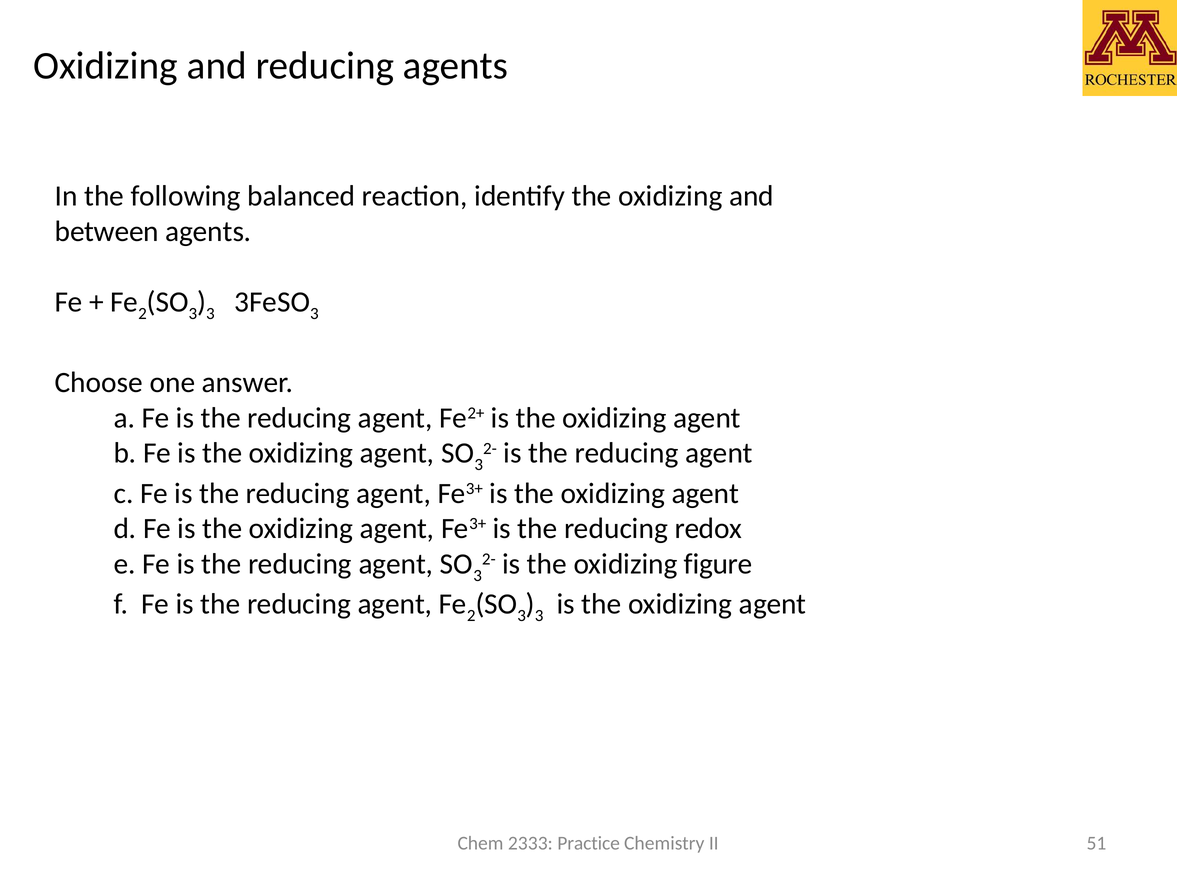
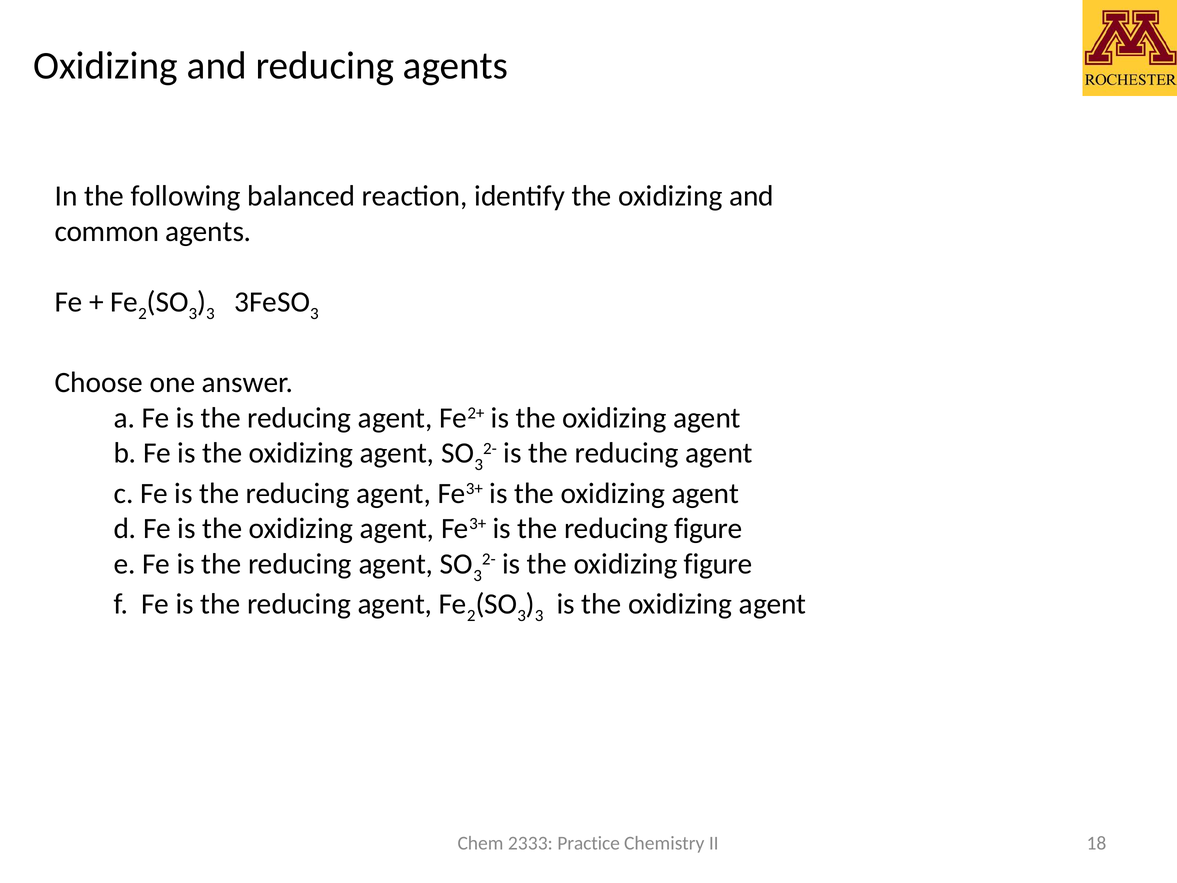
between: between -> common (107, 232)
reducing redox: redox -> figure (708, 528)
51: 51 -> 18 (1096, 843)
